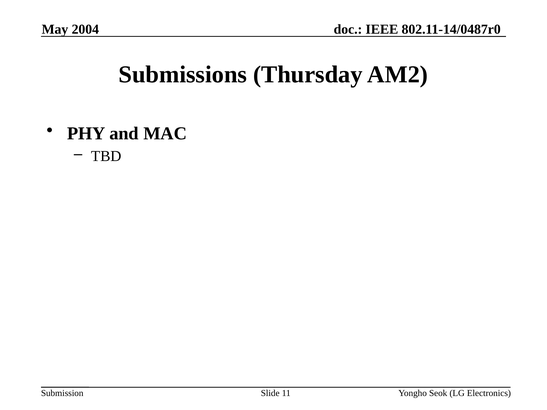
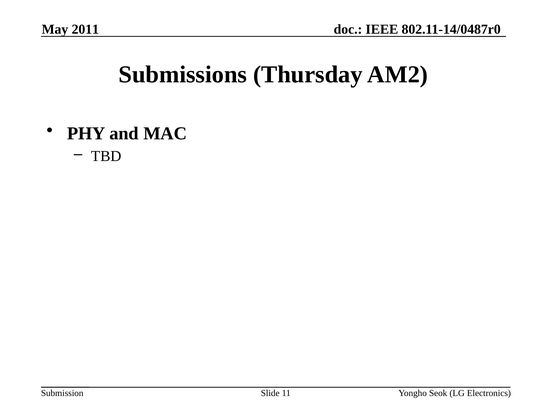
2004: 2004 -> 2011 (85, 29)
